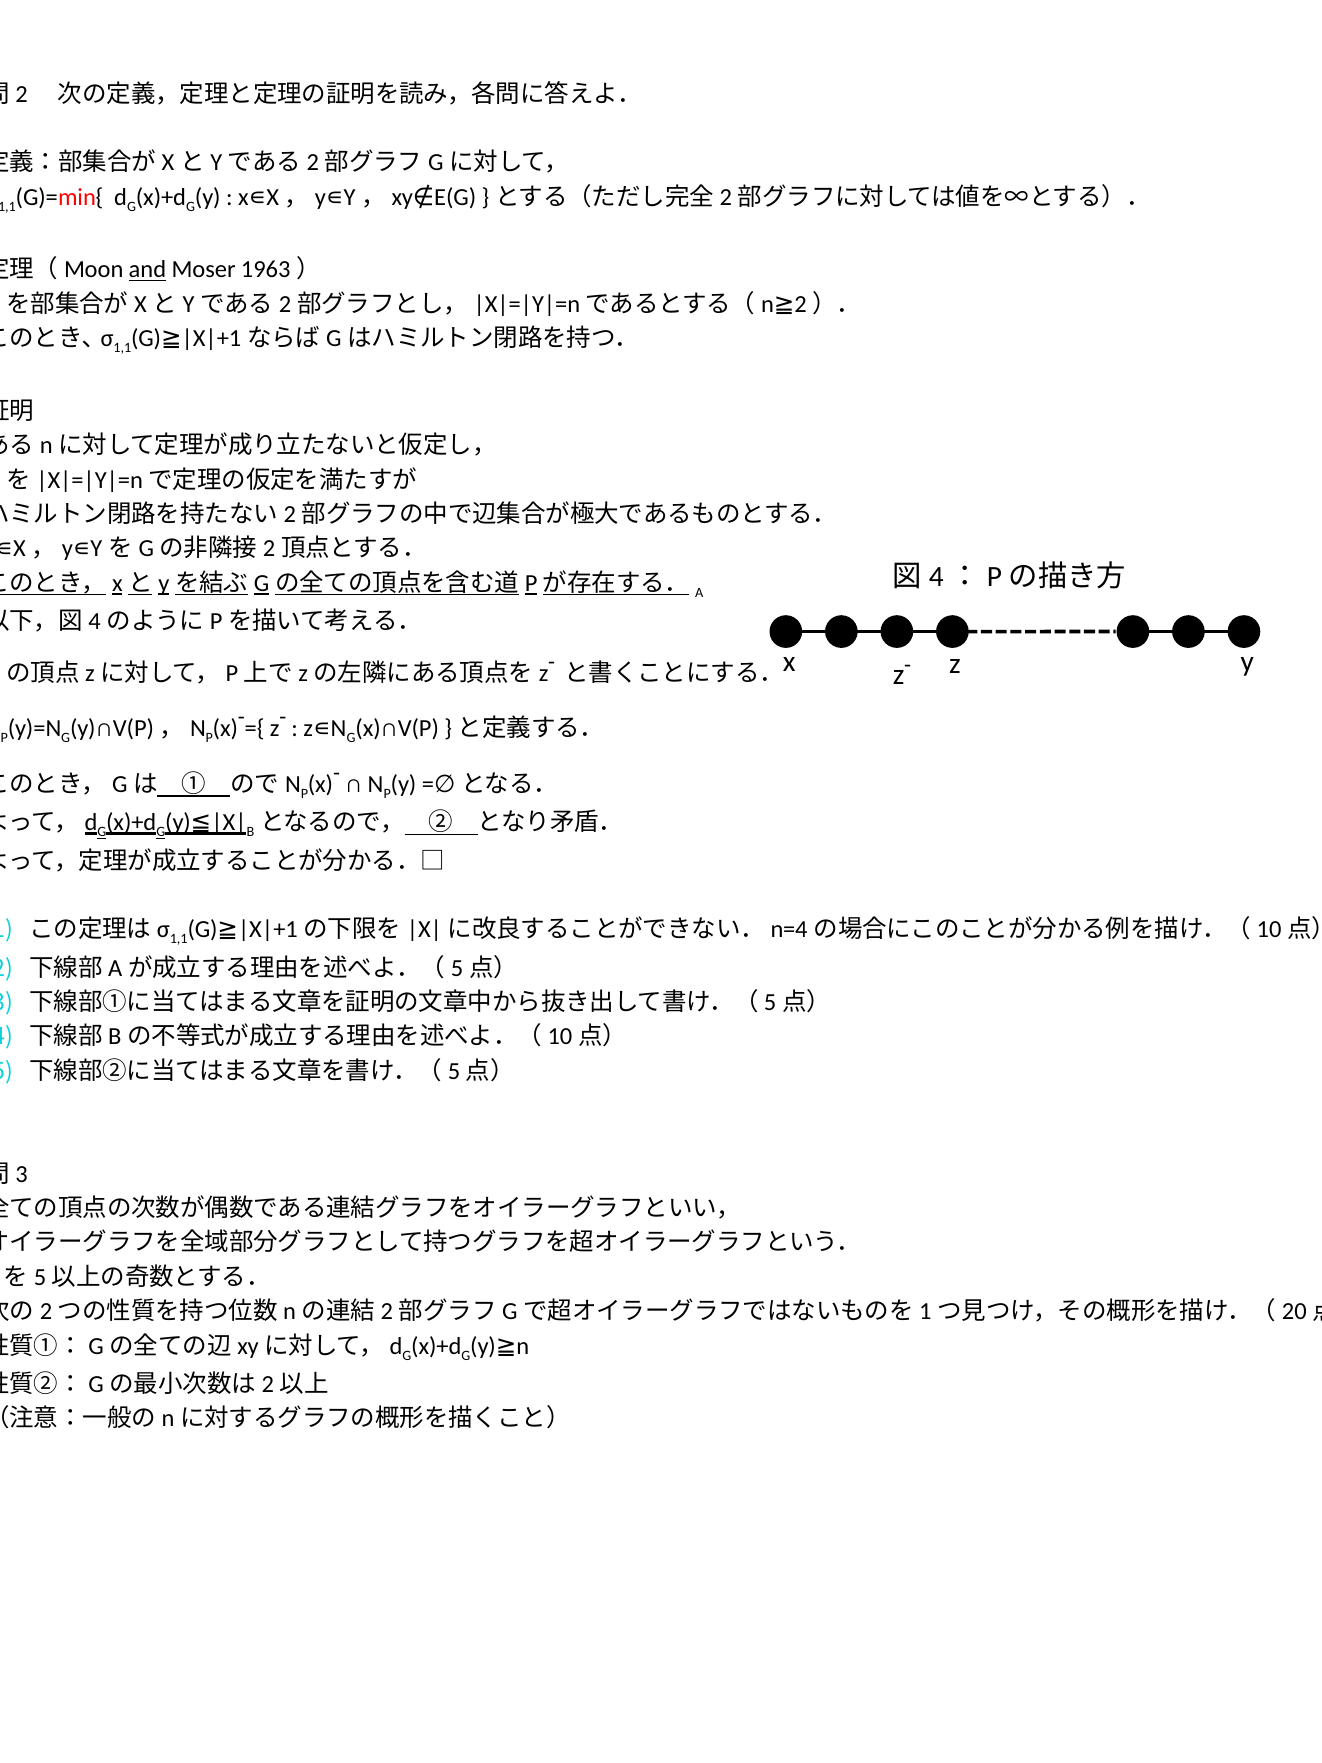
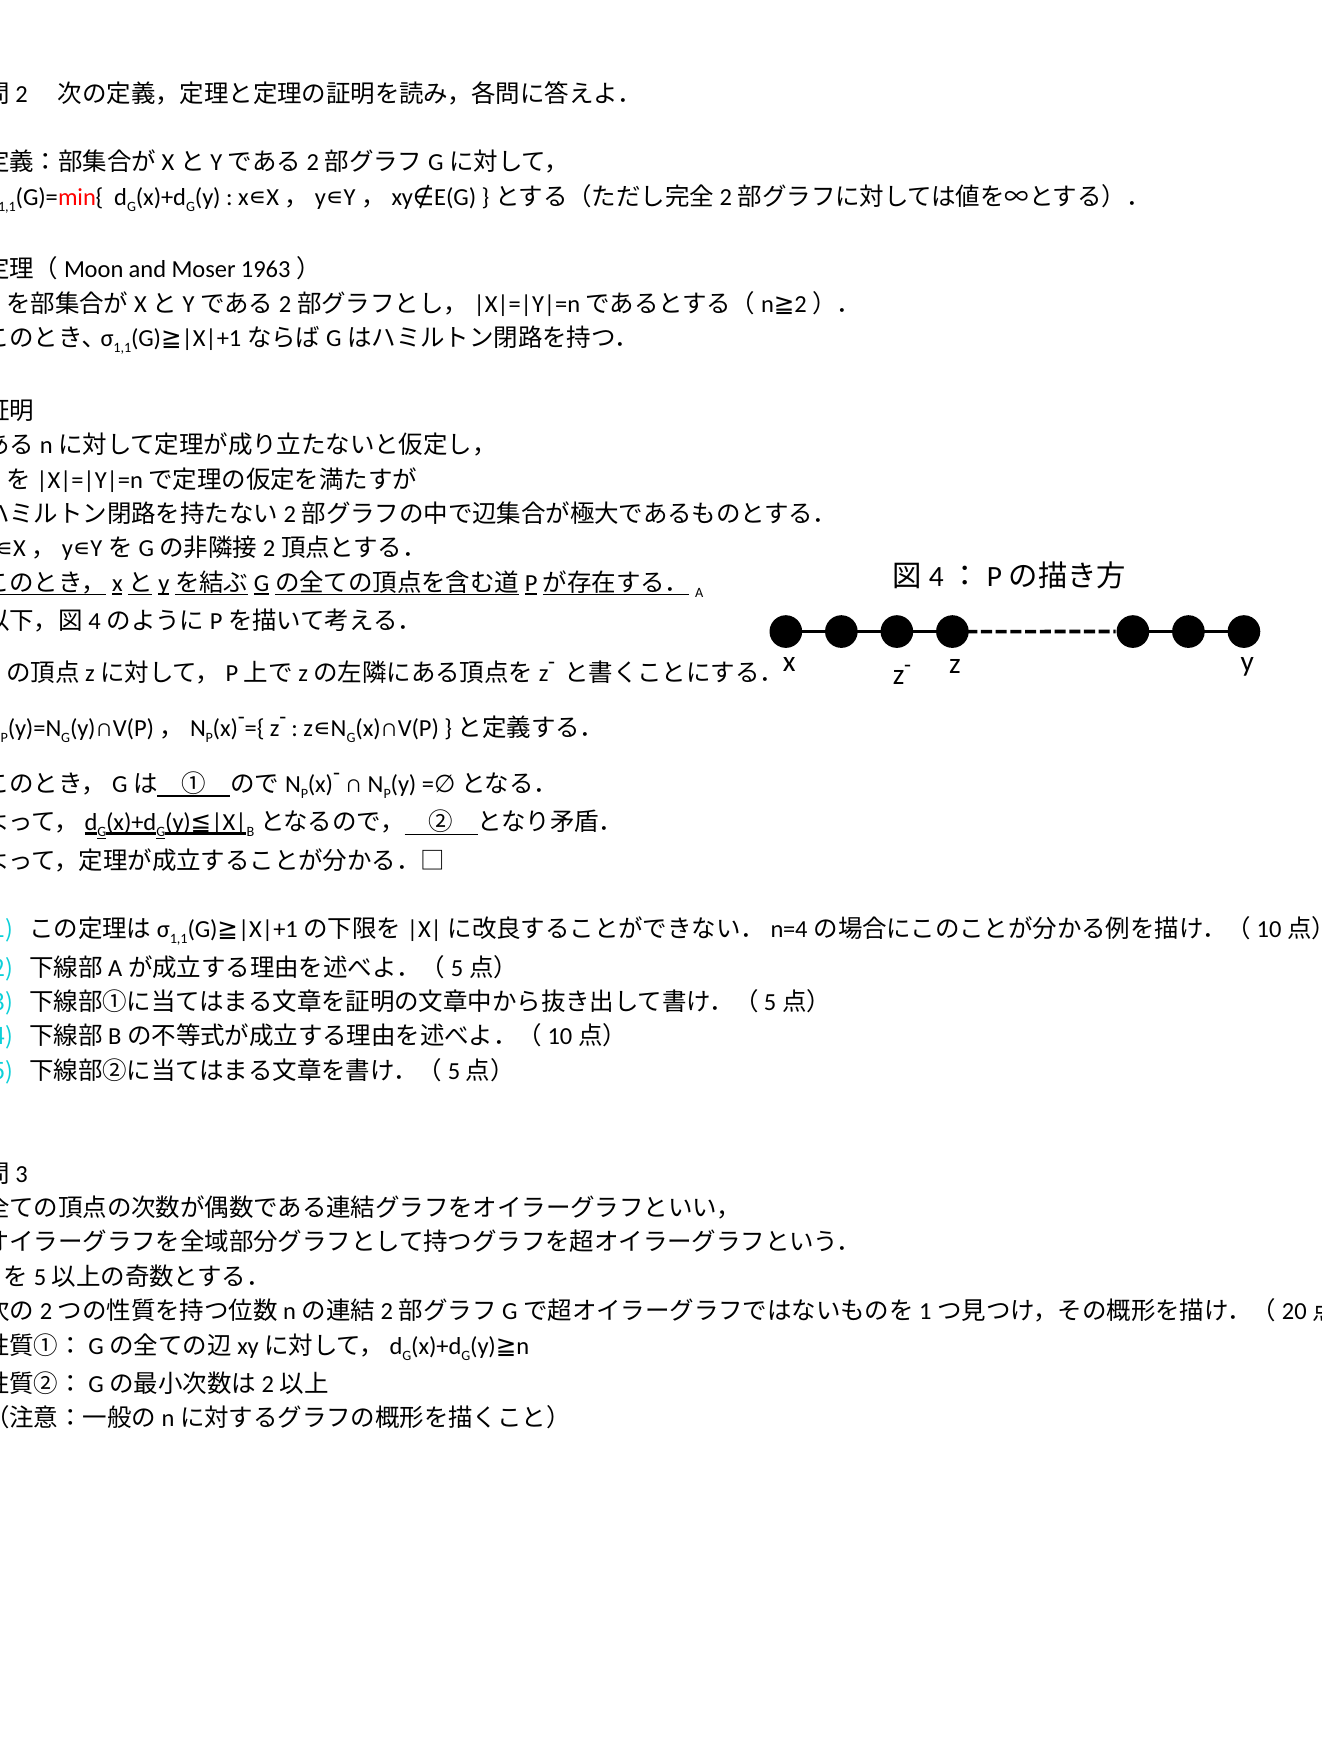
and underline: present -> none (147, 270)
